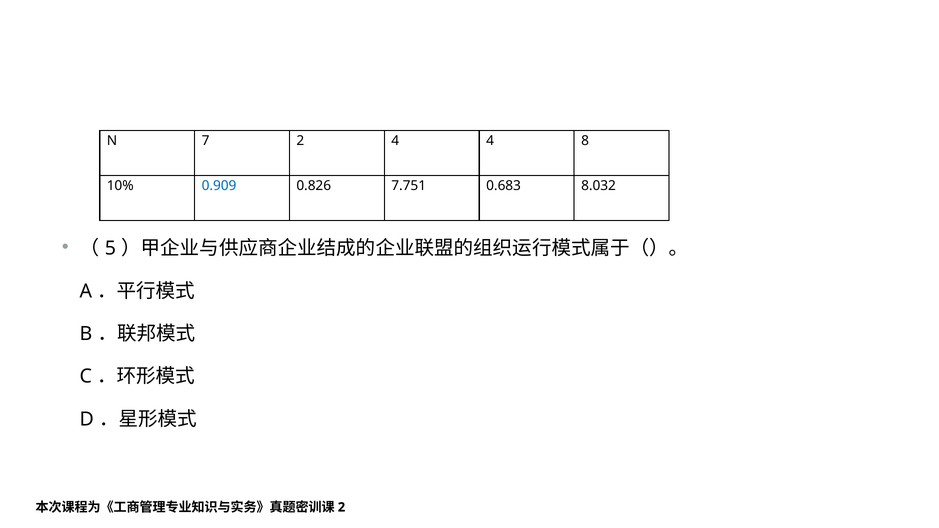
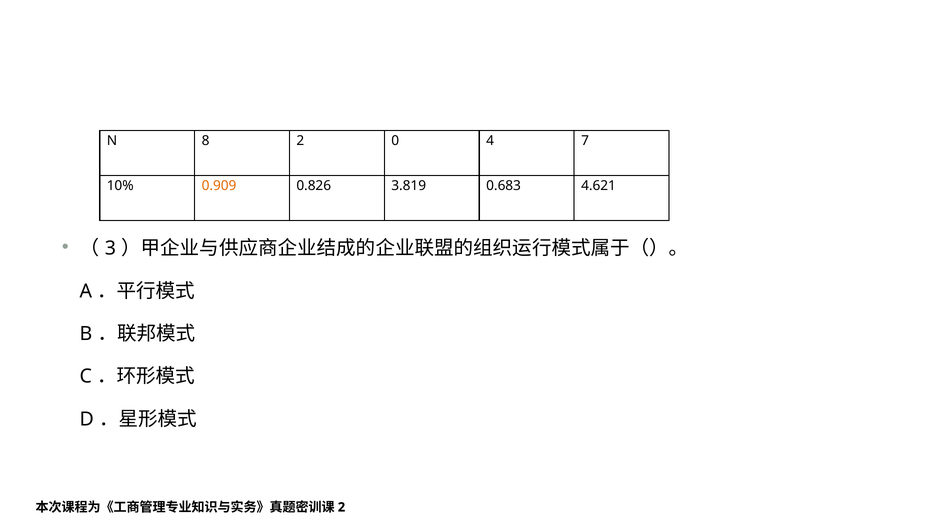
7: 7 -> 8 (206, 141)
2 4: 4 -> 0 (395, 141)
8: 8 -> 7 (585, 141)
0.909 colour: blue -> orange (219, 186)
7.751: 7.751 -> 3.819 (409, 186)
8.032: 8.032 -> 4.621 (599, 186)
5: 5 -> 3 (110, 248)
